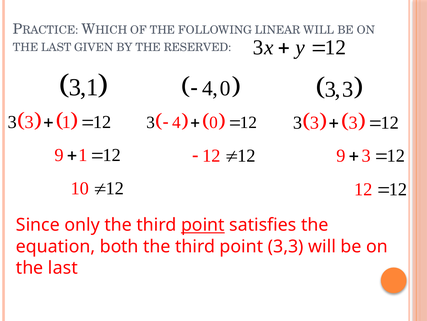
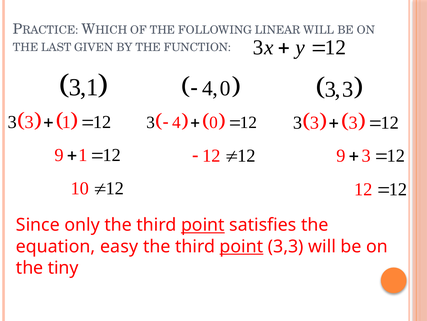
RESERVED: RESERVED -> FUNCTION (198, 47)
both: both -> easy (119, 246)
point underline: none -> present (241, 246)
last: last -> tiny (63, 267)
